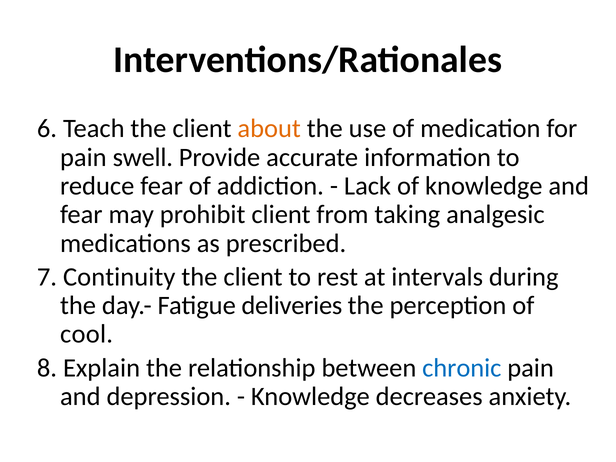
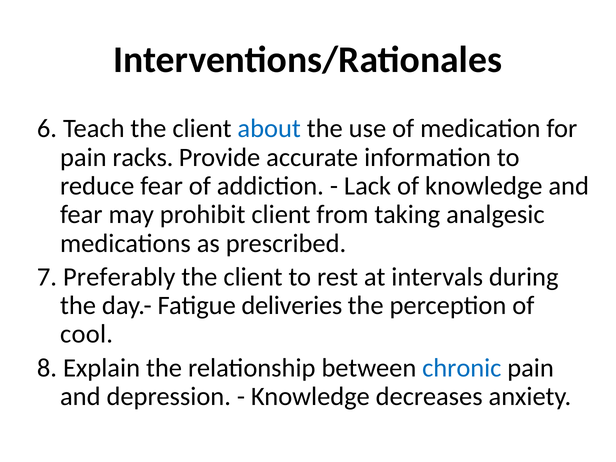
about colour: orange -> blue (269, 129)
swell: swell -> racks (143, 157)
Continuity: Continuity -> Preferably (119, 277)
